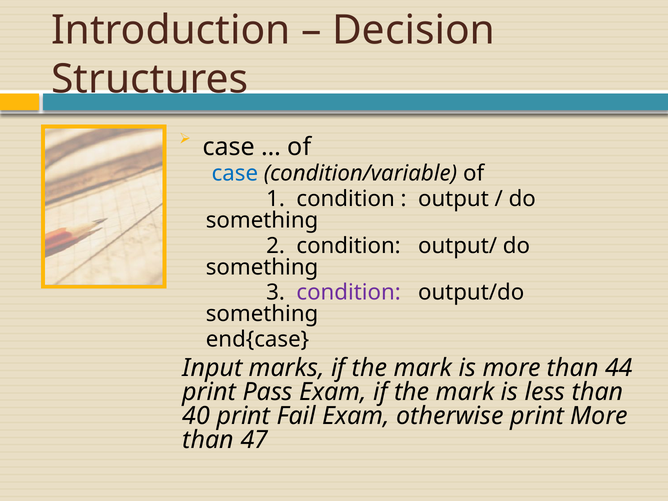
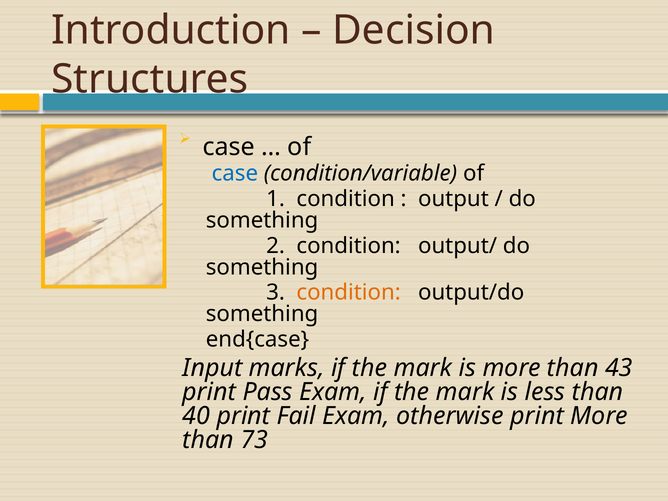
condition colour: purple -> orange (349, 293)
44: 44 -> 43 (619, 368)
47: 47 -> 73 (254, 440)
